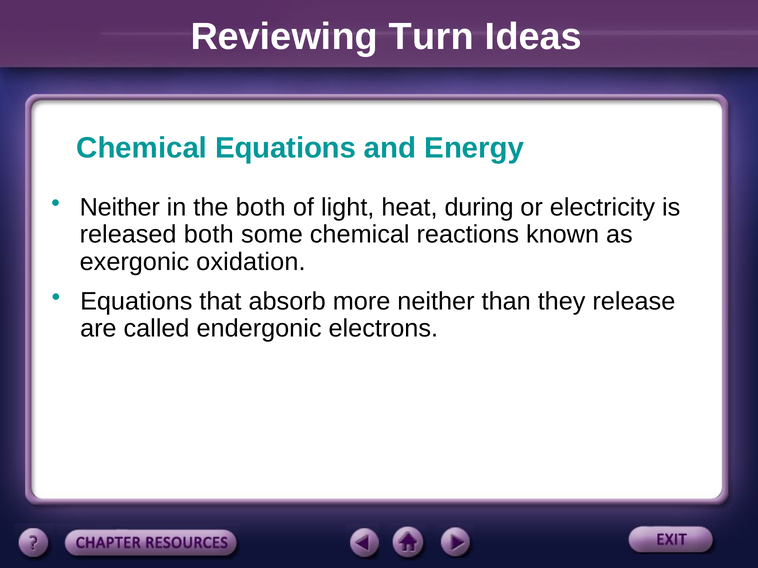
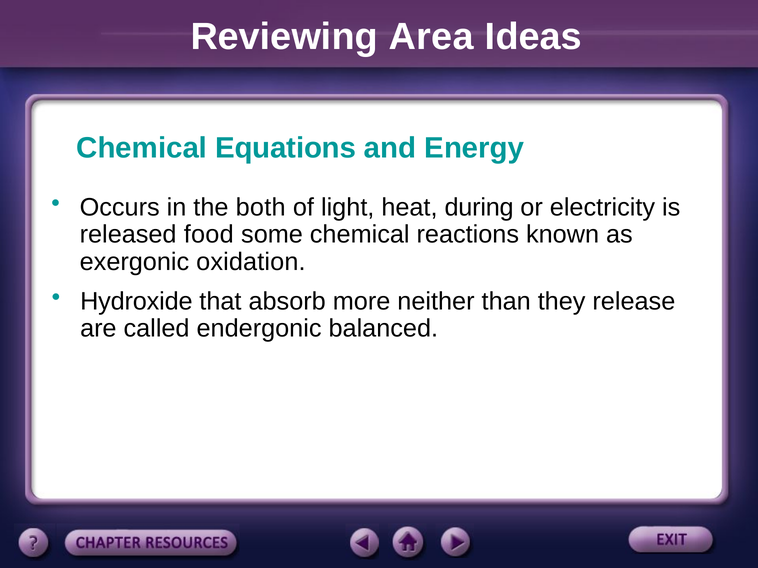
Turn: Turn -> Area (431, 37)
Neither: Neither -> Occurs (120, 207)
released both: both -> food (209, 235)
Equations: Equations -> Hydroxide (136, 301)
electrons: electrons -> balanced (383, 329)
